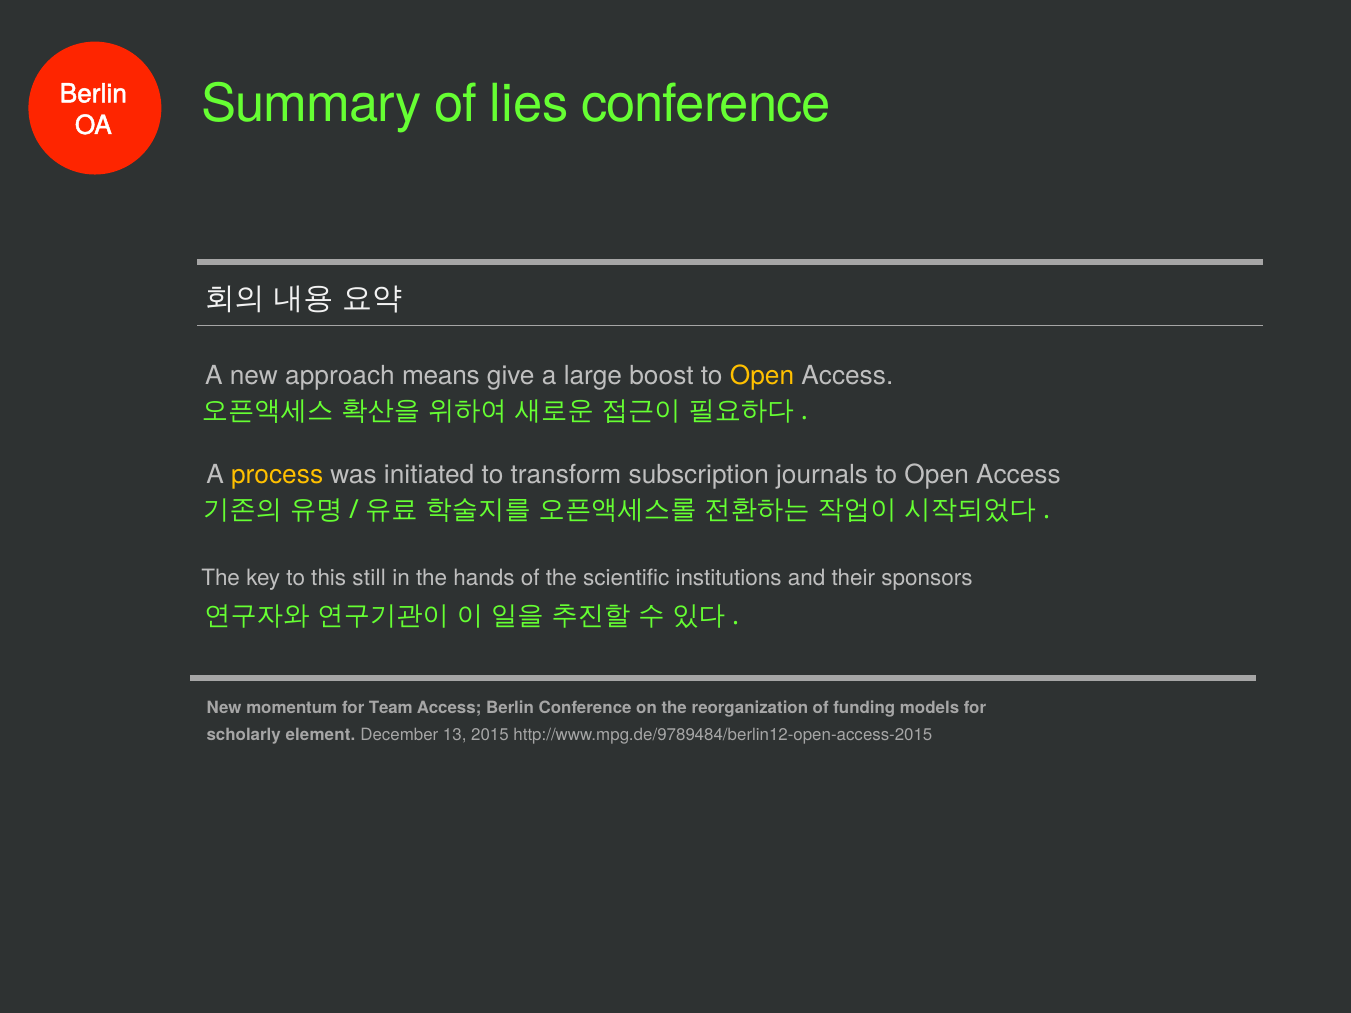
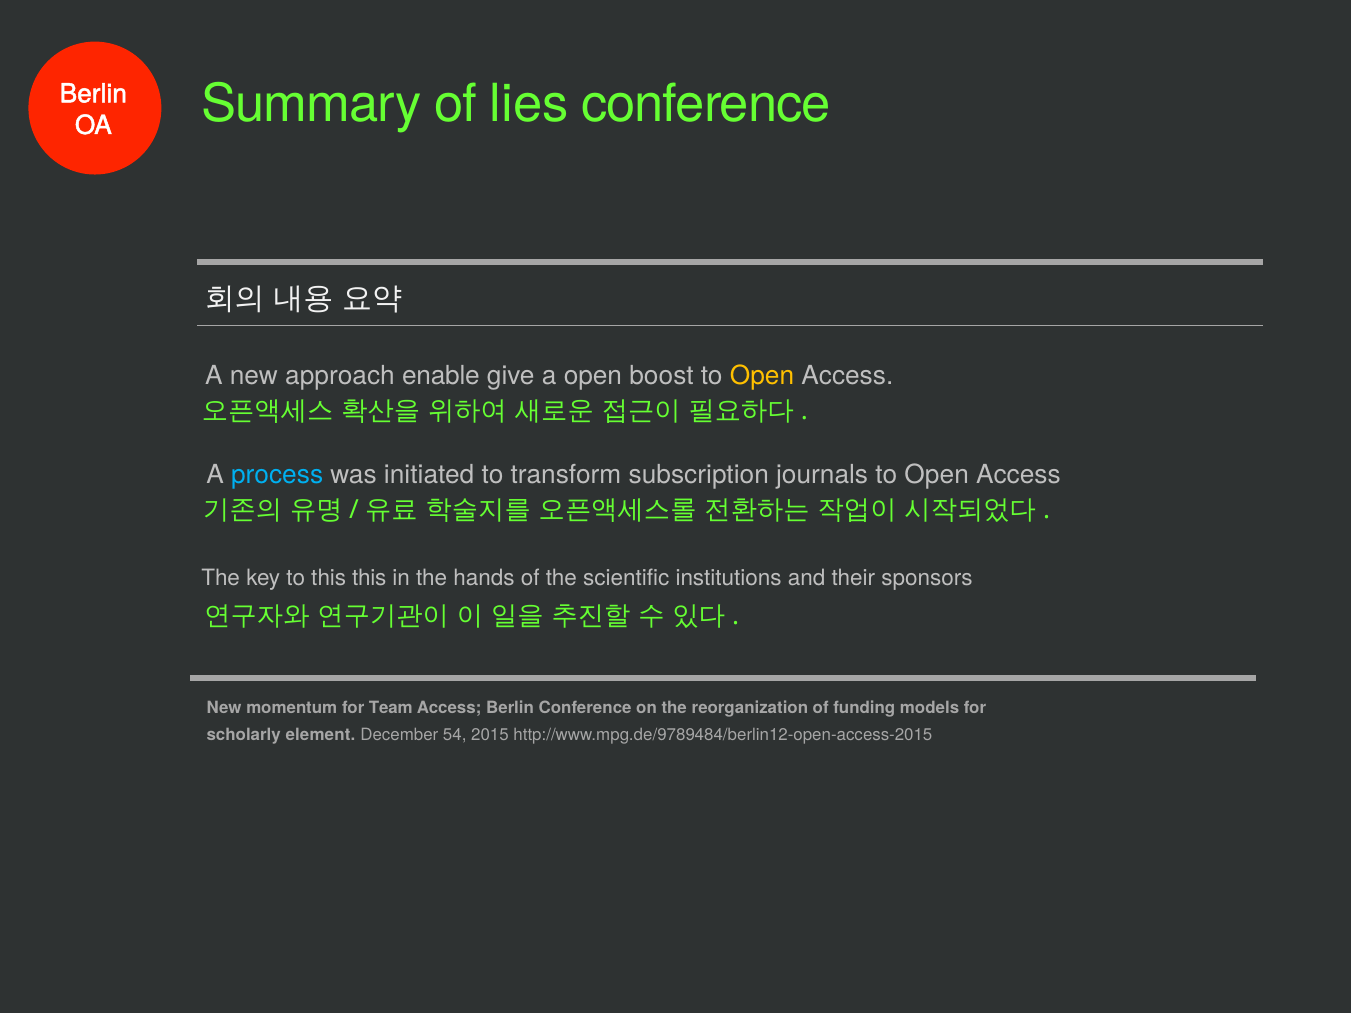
means: means -> enable (441, 376)
a large: large -> open (593, 376)
process colour: yellow -> light blue (277, 475)
this still: still -> this (369, 579)
13: 13 -> 54 (455, 735)
